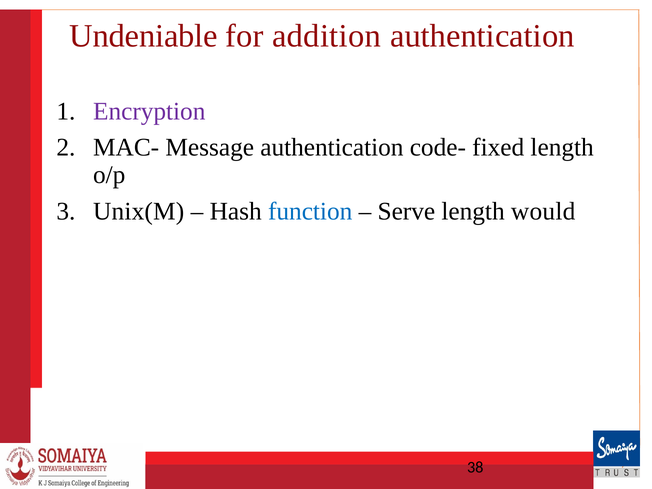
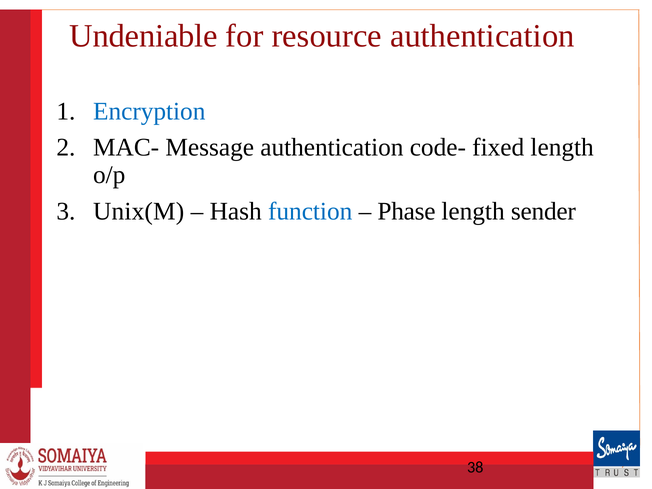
addition: addition -> resource (327, 36)
Encryption colour: purple -> blue (149, 111)
Serve: Serve -> Phase (407, 211)
would: would -> sender (543, 211)
